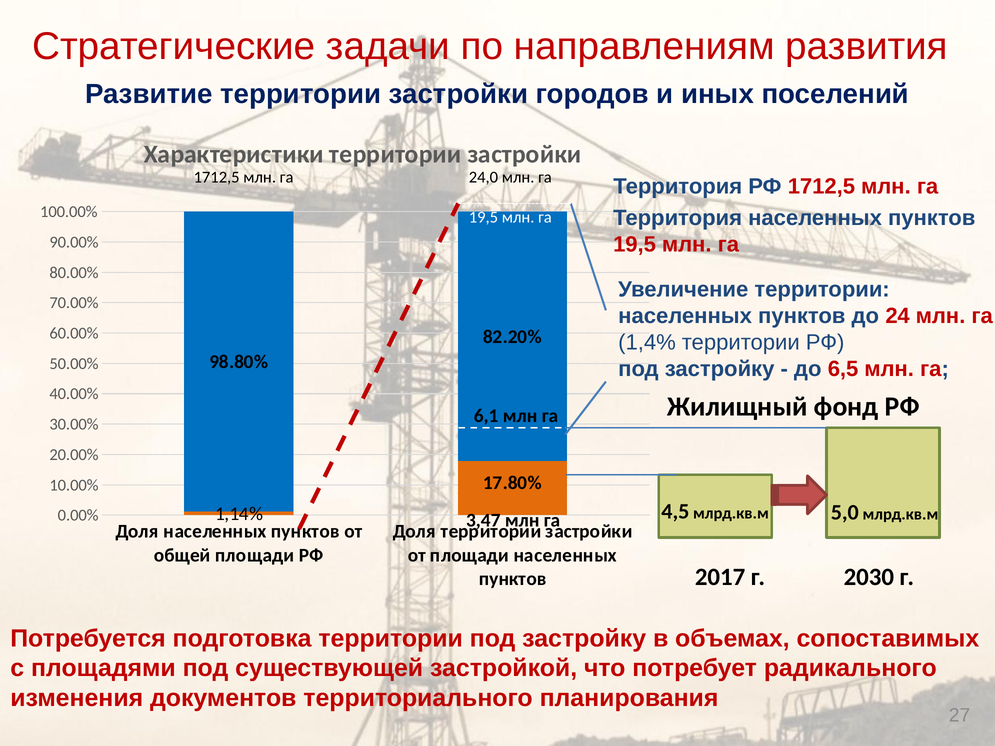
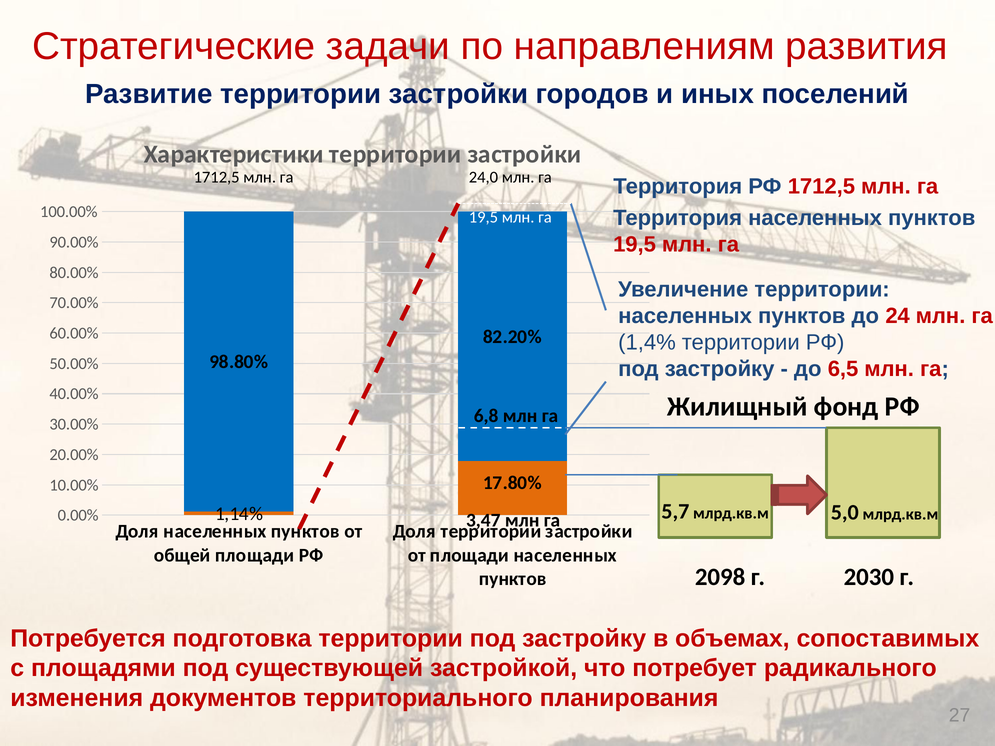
6,1: 6,1 -> 6,8 (486, 416)
4,5: 4,5 -> 5,7 (675, 511)
2017: 2017 -> 2098 (720, 577)
